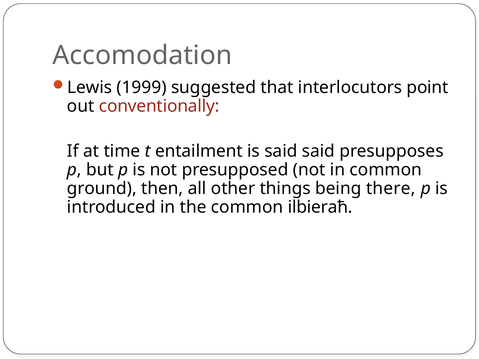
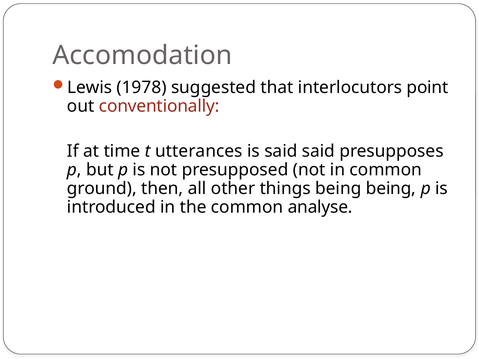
1999: 1999 -> 1978 (142, 87)
entailment: entailment -> utterances (199, 151)
being there: there -> being (391, 189)
ilbieraħ: ilbieraħ -> analyse (320, 207)
